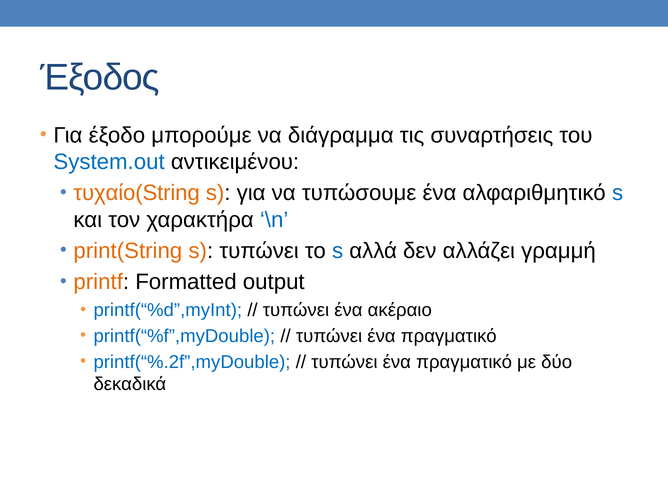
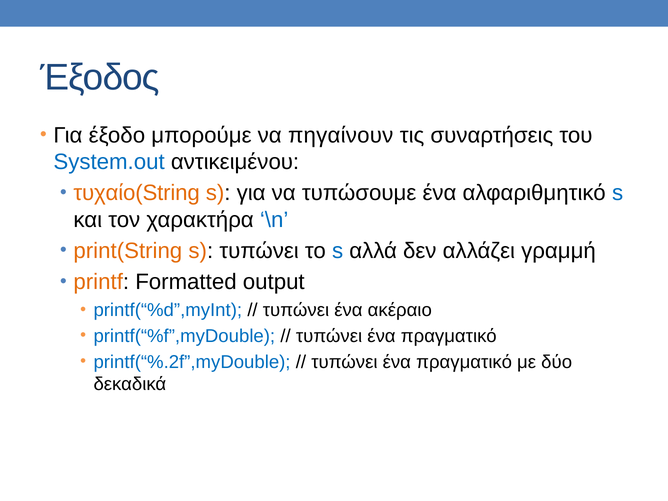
διάγραμμα: διάγραμμα -> πηγαίνουν (341, 135)
